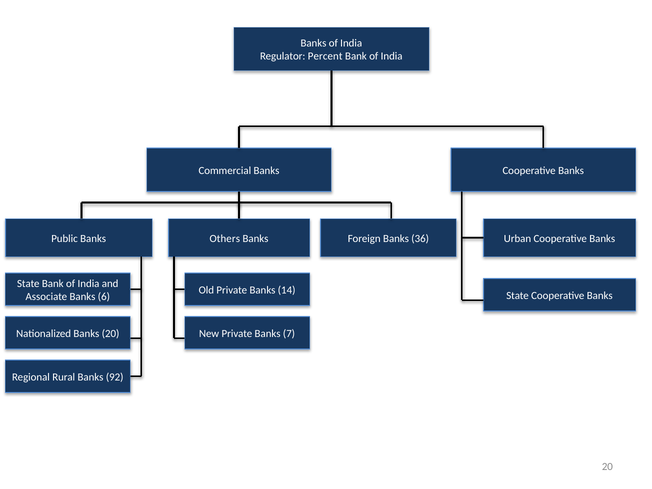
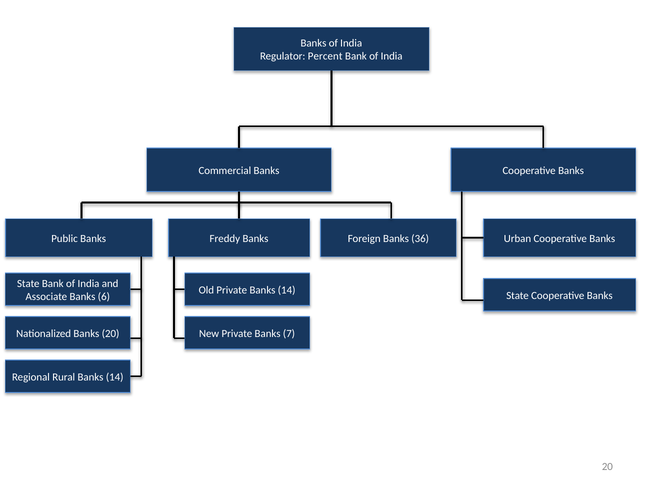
Others: Others -> Freddy (225, 238)
Rural Banks 92: 92 -> 14 (115, 377)
